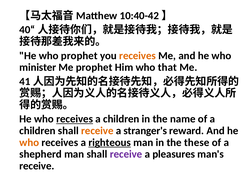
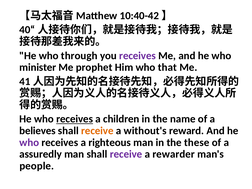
who prophet: prophet -> through (79, 56)
receives colour: orange -> purple (138, 56)
children: children -> believes (37, 131)
stranger's: stranger's -> without's (145, 131)
who colour: orange -> purple (29, 142)
righteous underline: present -> none (110, 142)
shepherd: shepherd -> assuredly (41, 154)
pleasures: pleasures -> rewarder (174, 154)
receive: receive -> people (37, 166)
